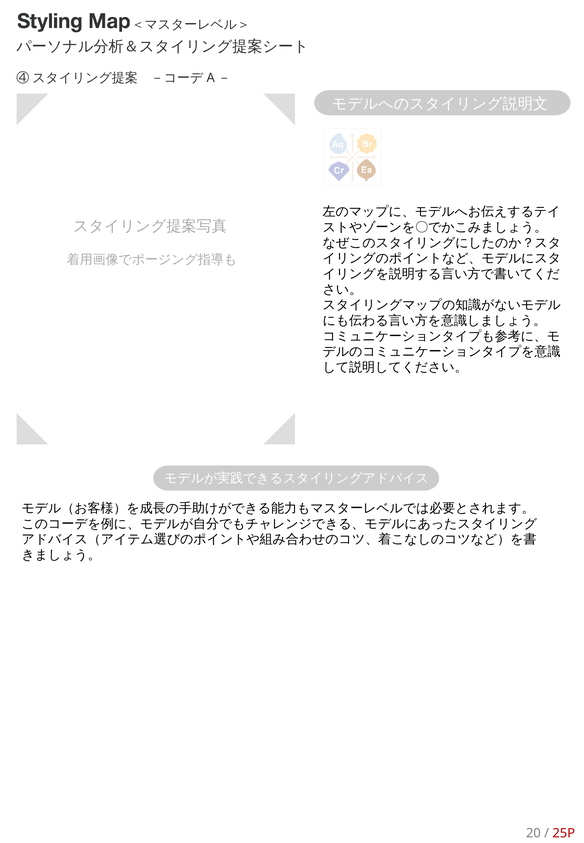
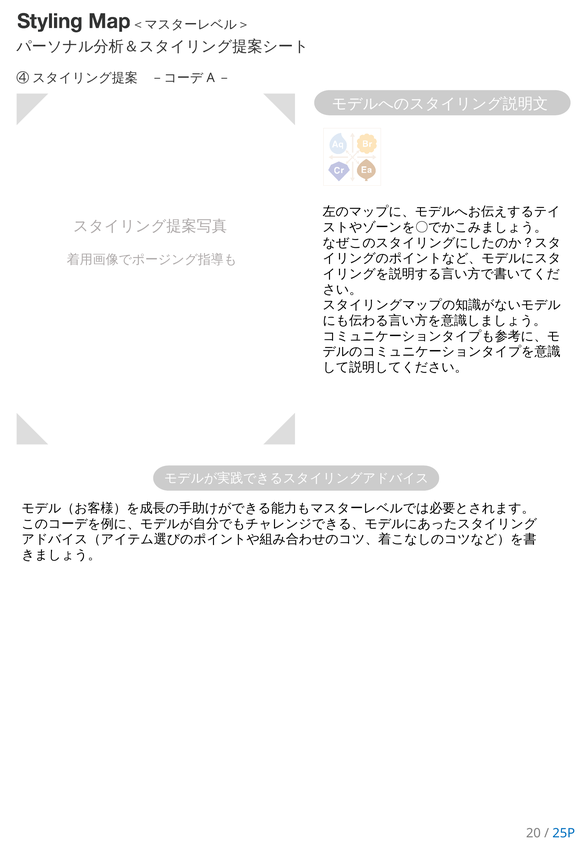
25P colour: red -> blue (564, 834)
